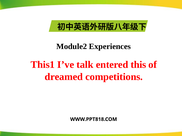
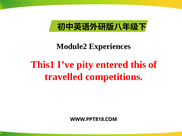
talk: talk -> pity (85, 65)
dreamed: dreamed -> travelled (64, 77)
